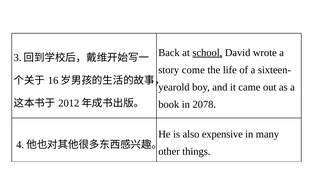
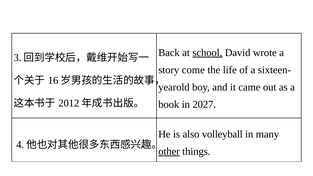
2078: 2078 -> 2027 (204, 105)
expensive: expensive -> volleyball (222, 134)
other underline: none -> present (169, 151)
